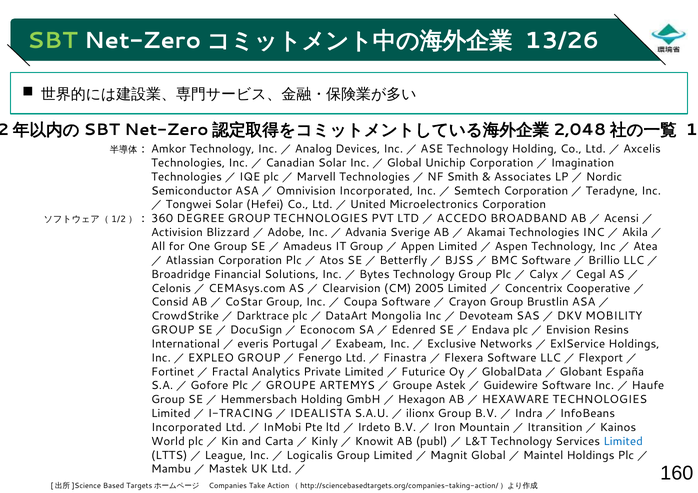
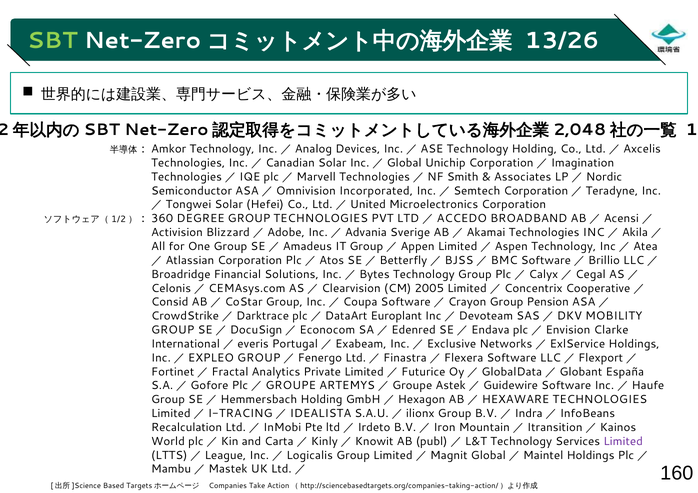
Brustlin: Brustlin -> Pension (548, 302)
Mongolia: Mongolia -> Europlant (396, 316)
Resins: Resins -> Clarke (611, 330)
Incorporated: Incorporated -> Recalculation (187, 428)
Limited colour: blue -> purple (623, 442)
